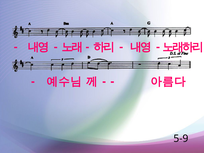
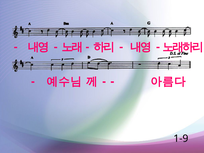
5-9: 5-9 -> 1-9 (181, 139)
